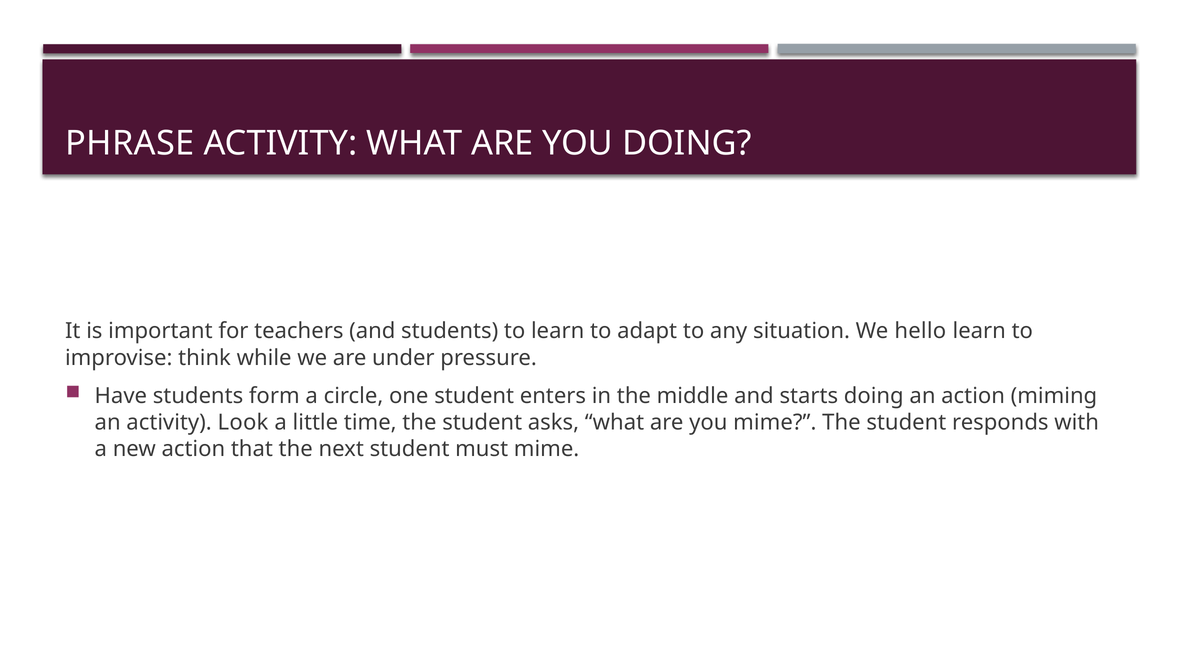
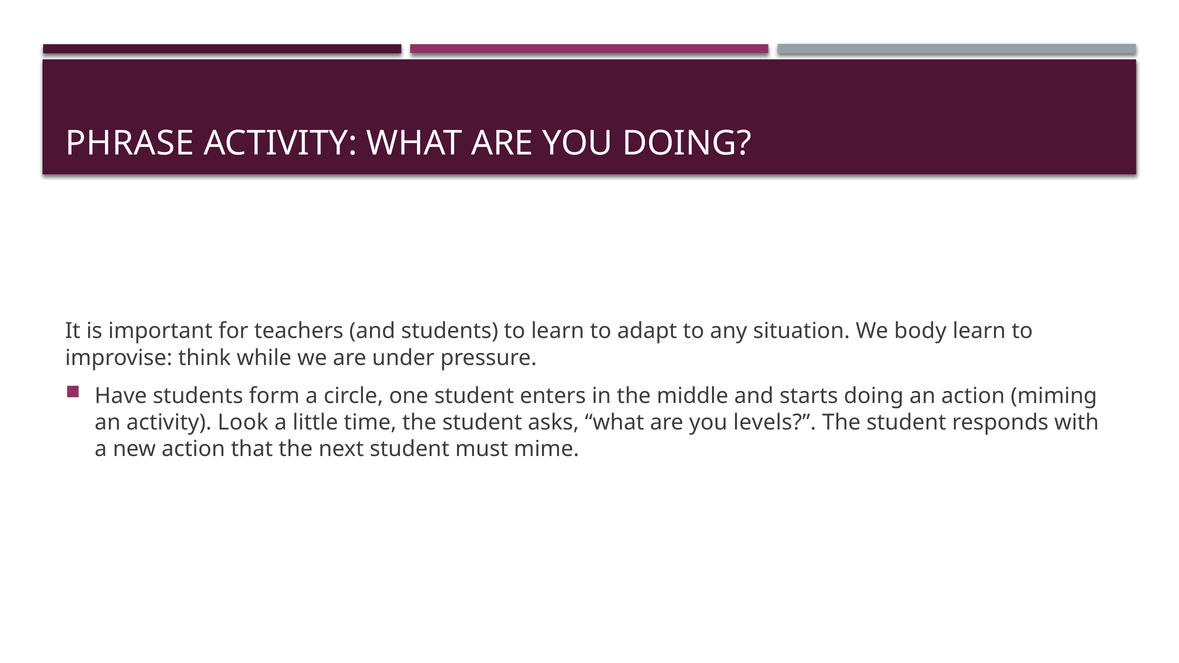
hello: hello -> body (920, 331)
you mime: mime -> levels (775, 423)
